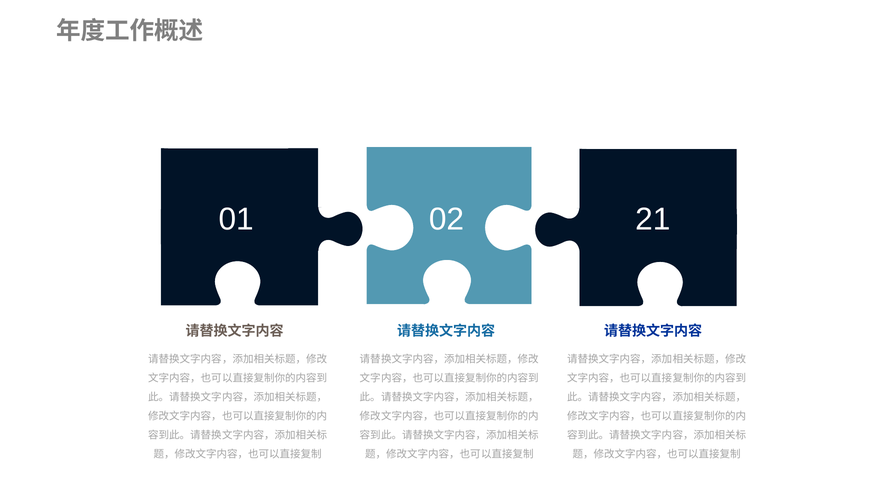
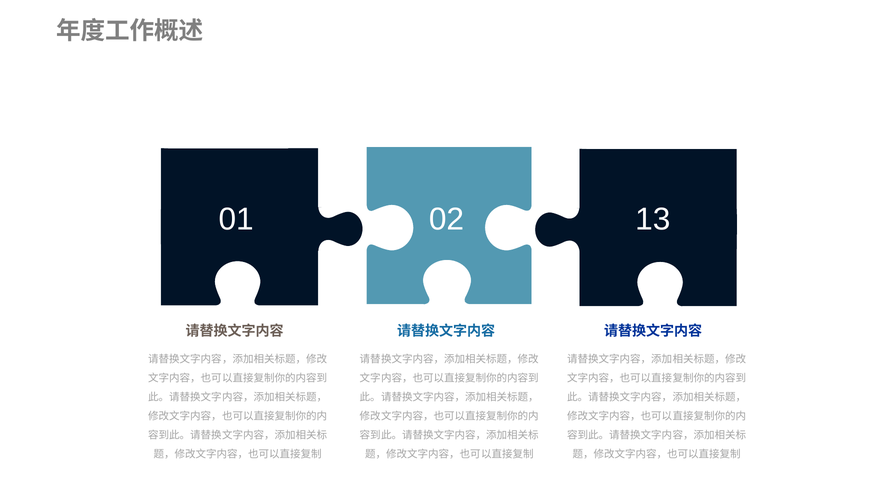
21: 21 -> 13 (653, 220)
